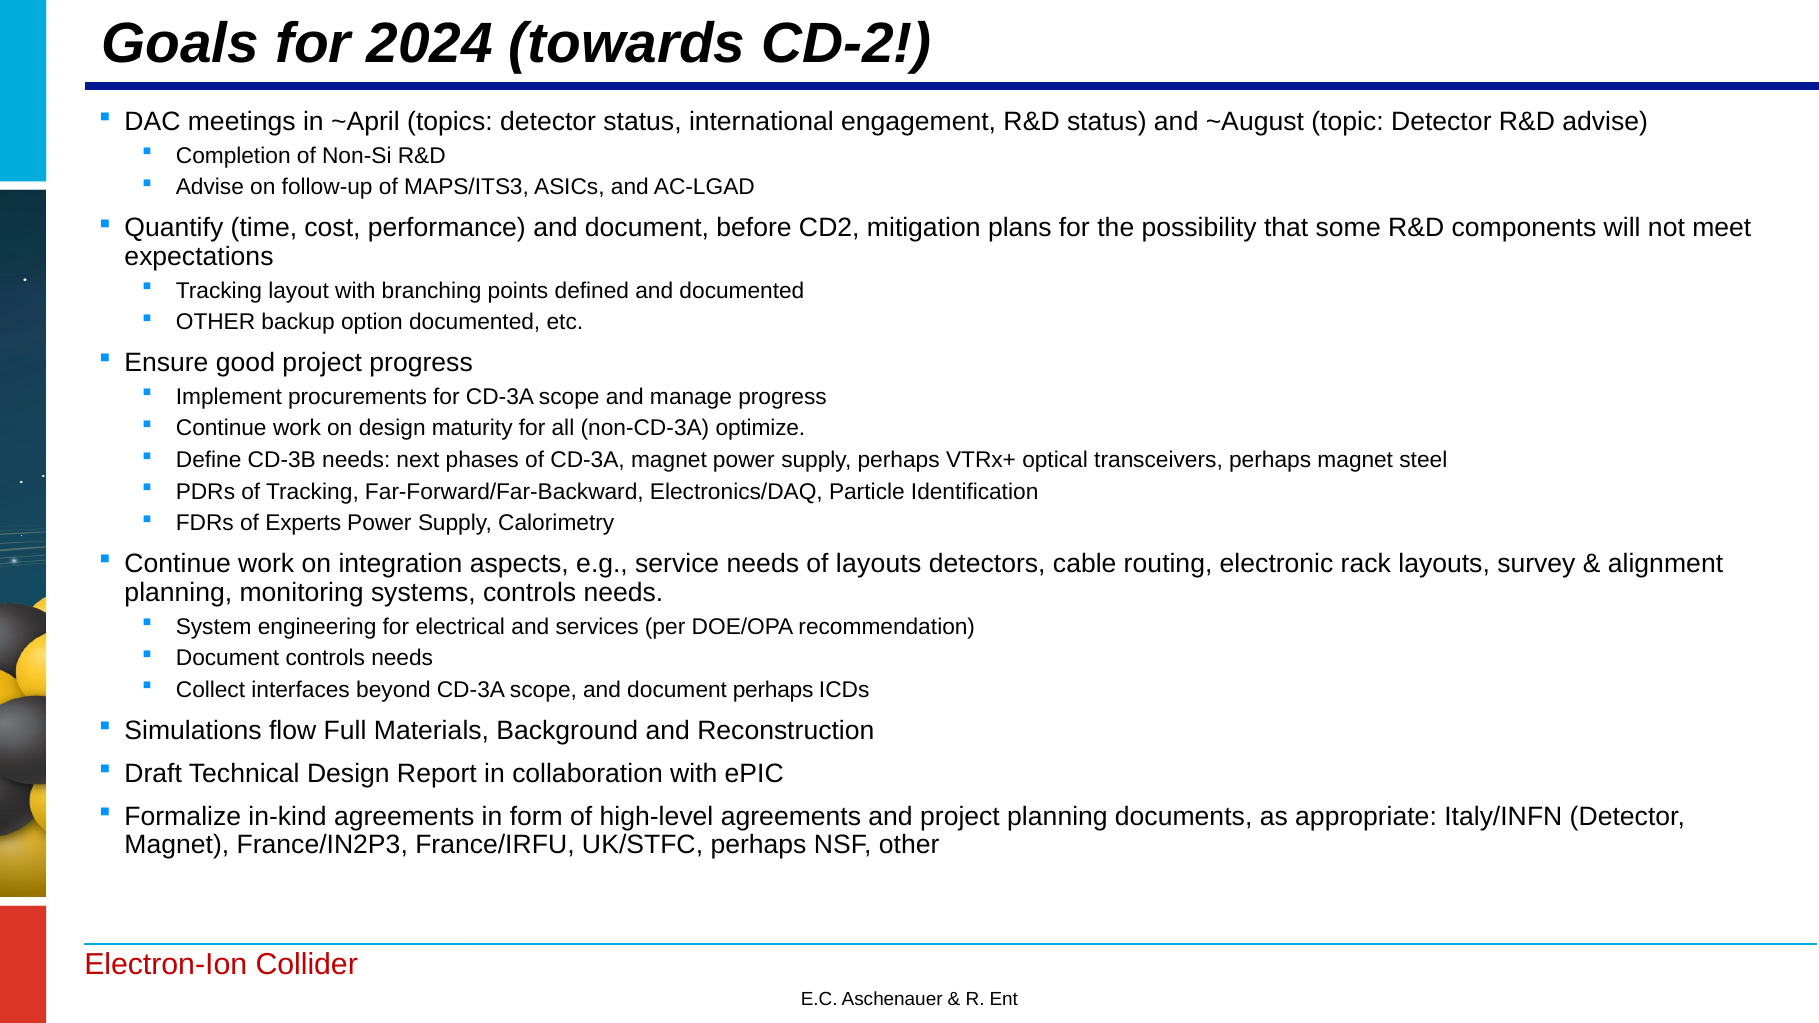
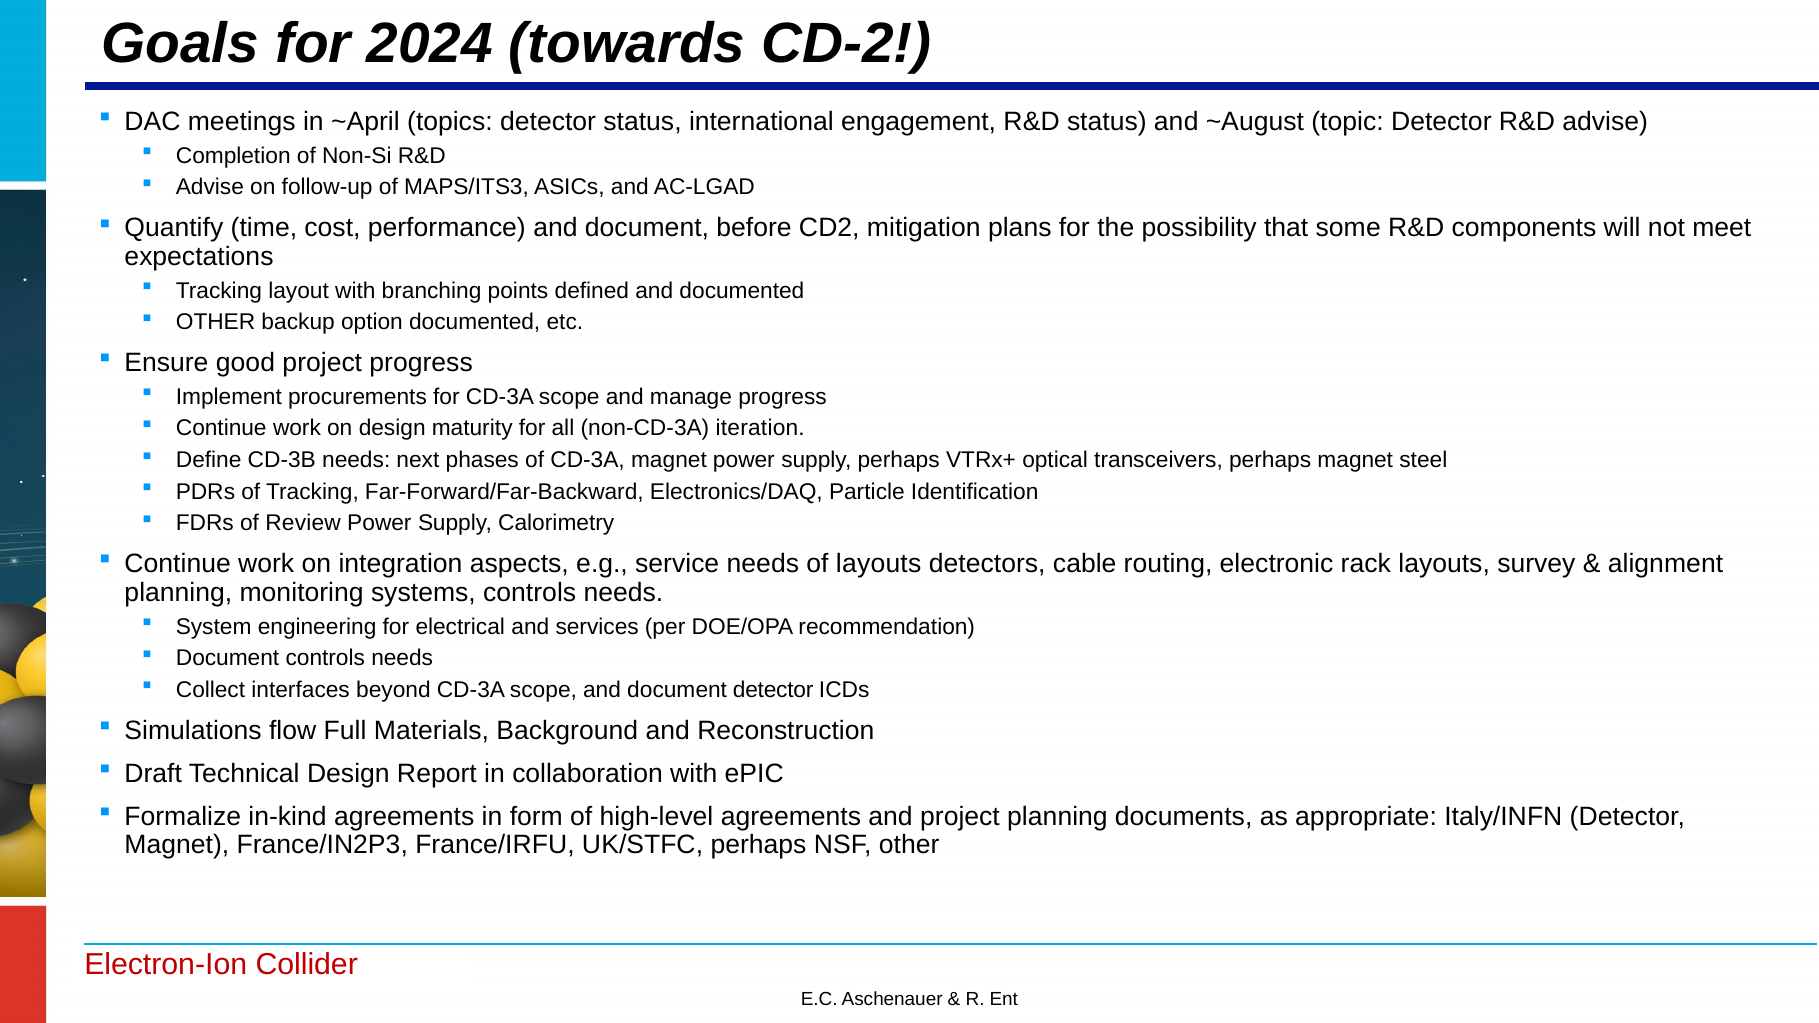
optimize: optimize -> iteration (760, 429)
Experts: Experts -> Review (303, 523)
document perhaps: perhaps -> detector (773, 690)
